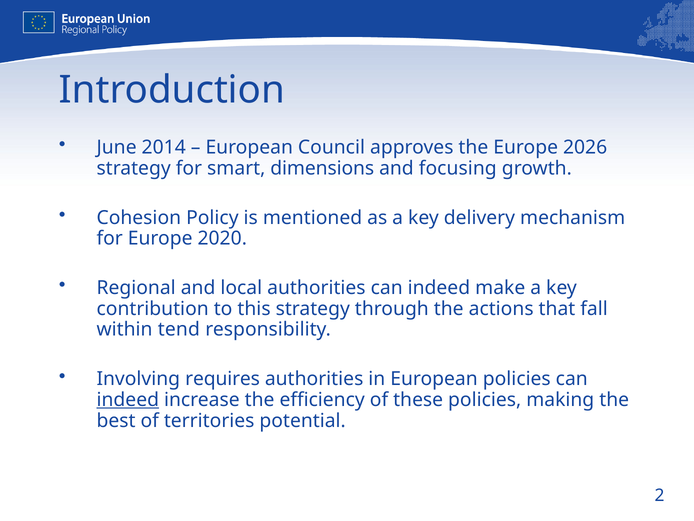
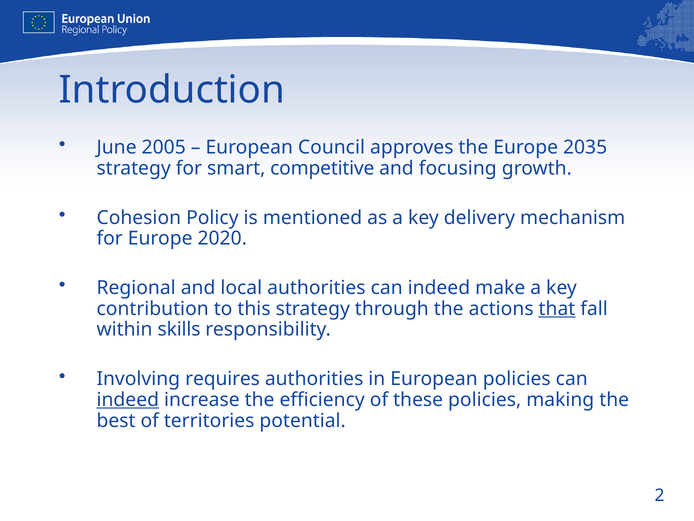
2014: 2014 -> 2005 (164, 147)
2026: 2026 -> 2035 (585, 147)
dimensions: dimensions -> competitive (322, 168)
that underline: none -> present (557, 308)
tend: tend -> skills (179, 329)
